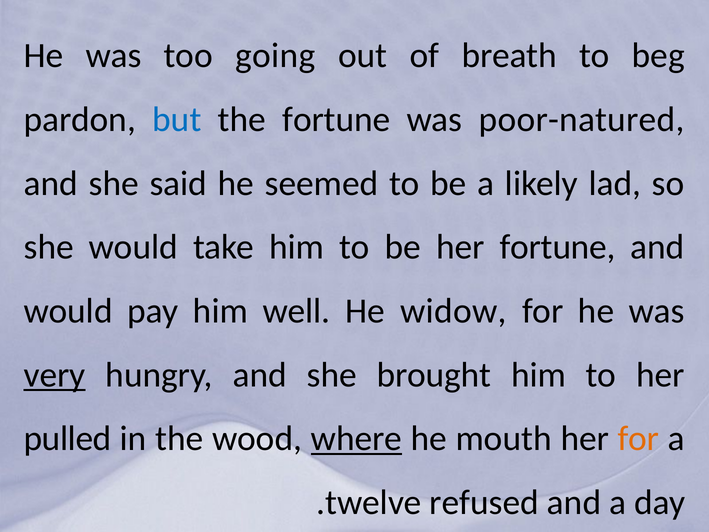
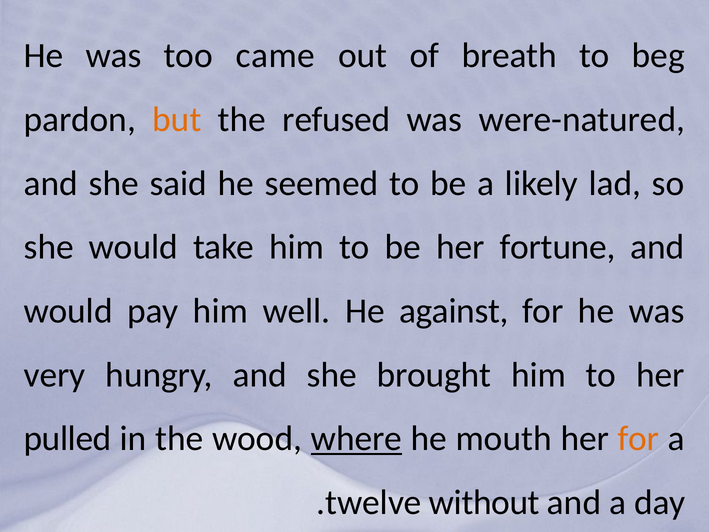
going: going -> came (275, 56)
but colour: blue -> orange (177, 119)
the fortune: fortune -> refused (336, 119)
poor-natured: poor-natured -> were-natured (582, 119)
widow: widow -> against (454, 311)
very underline: present -> none (55, 375)
refused: refused -> without (484, 502)
